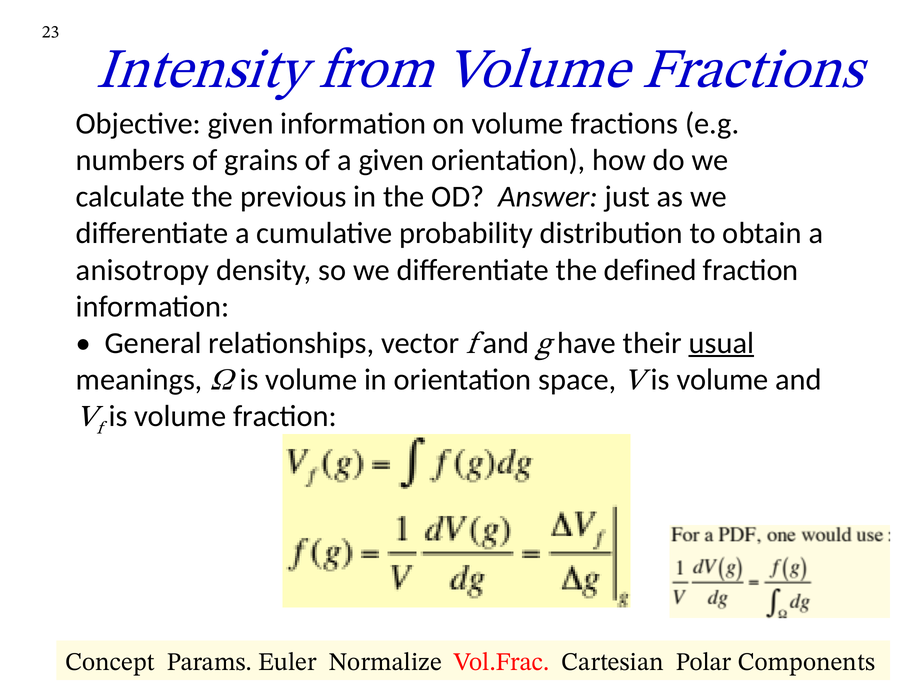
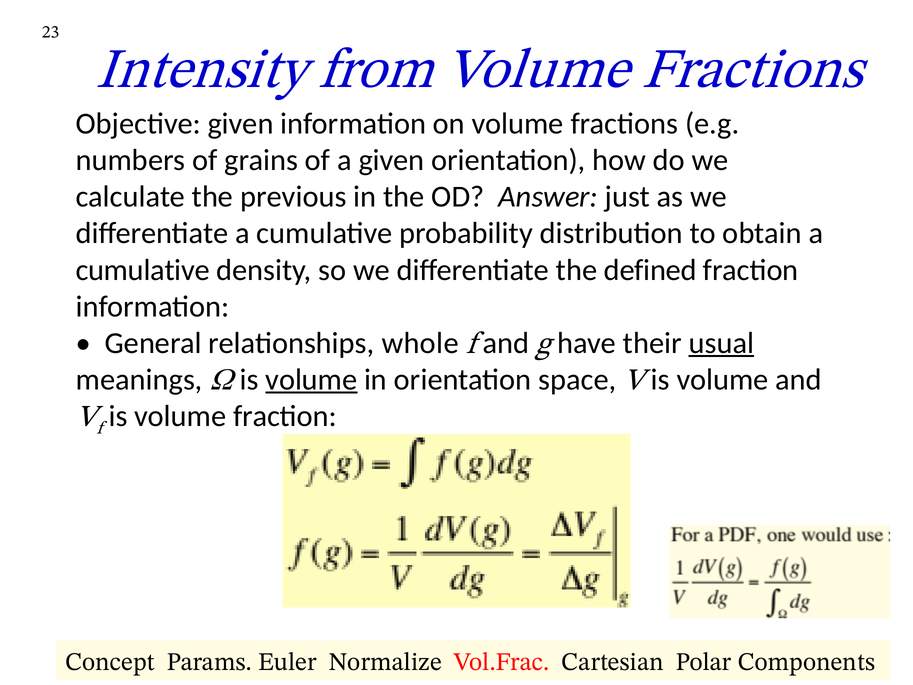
anisotropy: anisotropy -> cumulative (143, 270)
vector: vector -> whole (420, 343)
volume underline: none -> present (311, 379)
